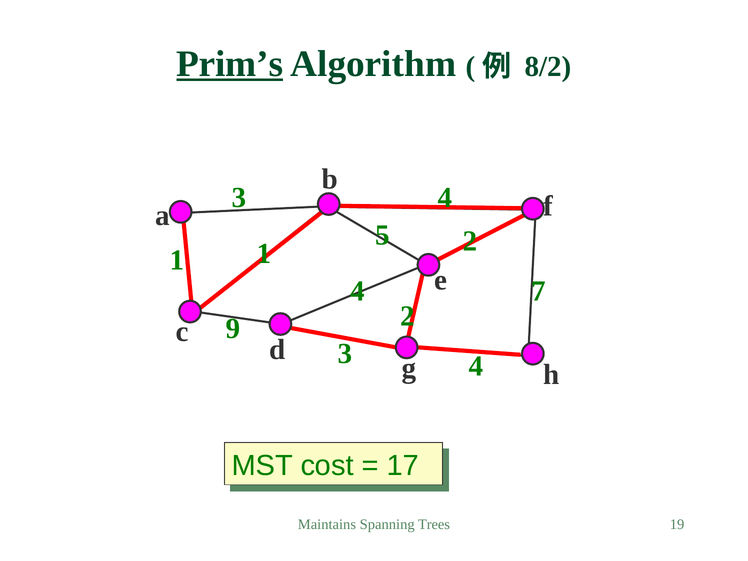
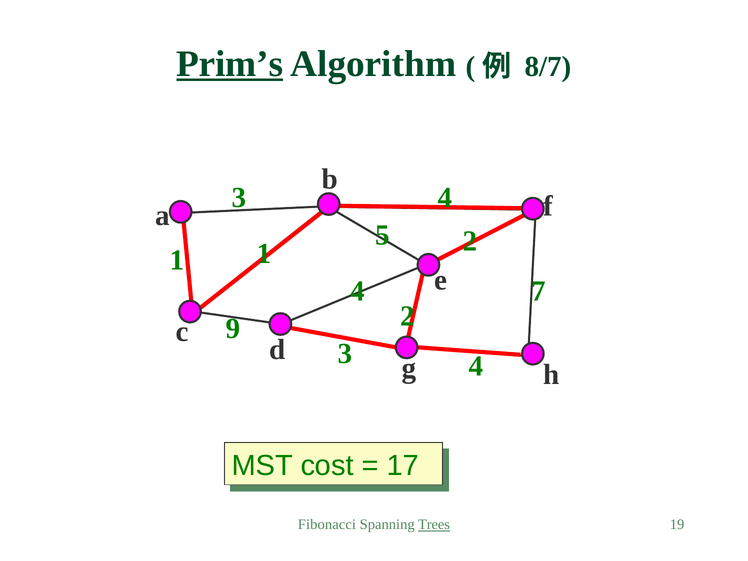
8/2: 8/2 -> 8/7 (548, 66)
Maintains: Maintains -> Fibonacci (327, 525)
Trees underline: none -> present (434, 525)
